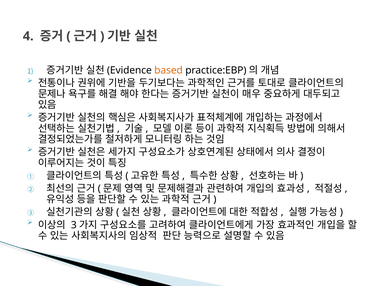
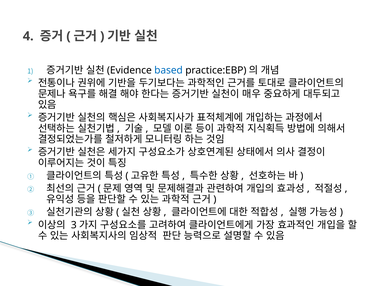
based colour: orange -> blue (169, 70)
